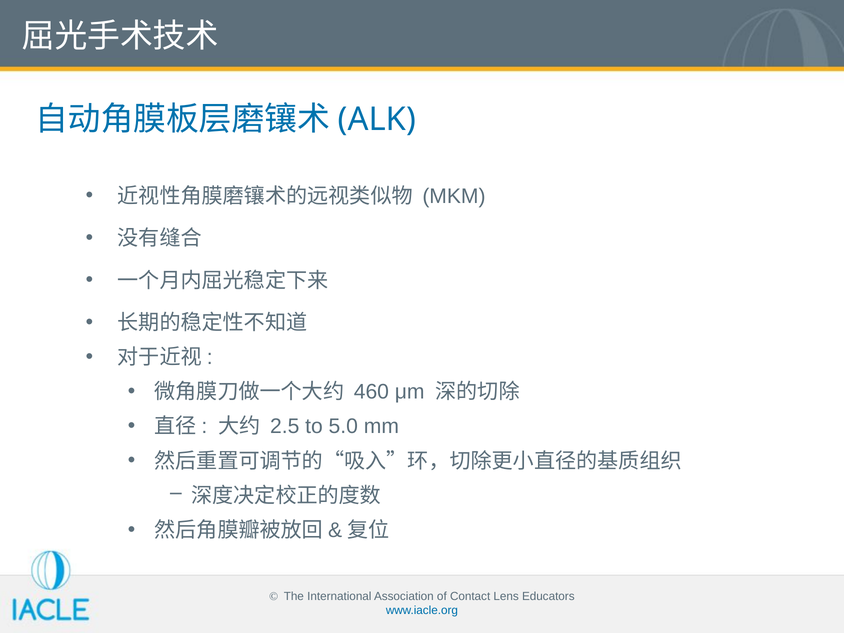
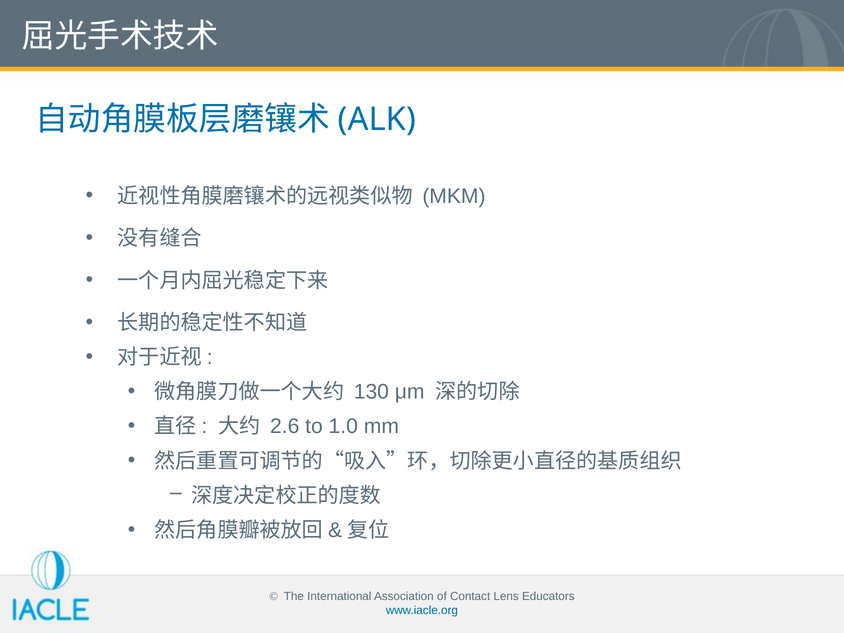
460: 460 -> 130 (371, 392)
2.5: 2.5 -> 2.6 (285, 427)
5.0: 5.0 -> 1.0 (343, 427)
